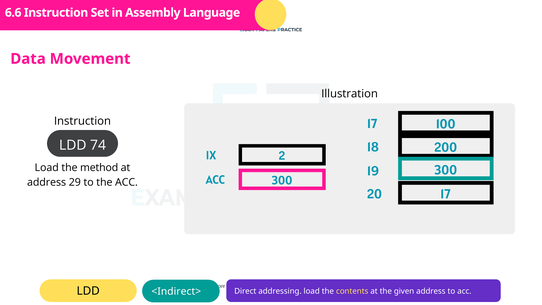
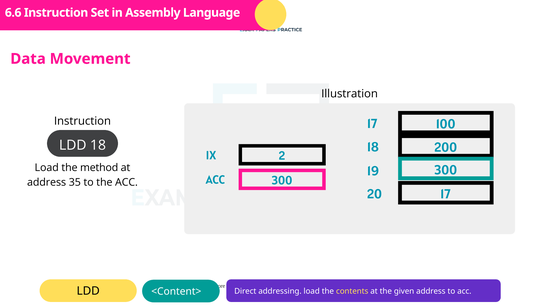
LDD 74: 74 -> 18 (98, 145)
29: 29 -> 35 (75, 182)
<Indirect>: <Indirect> -> <Content> (176, 291)
